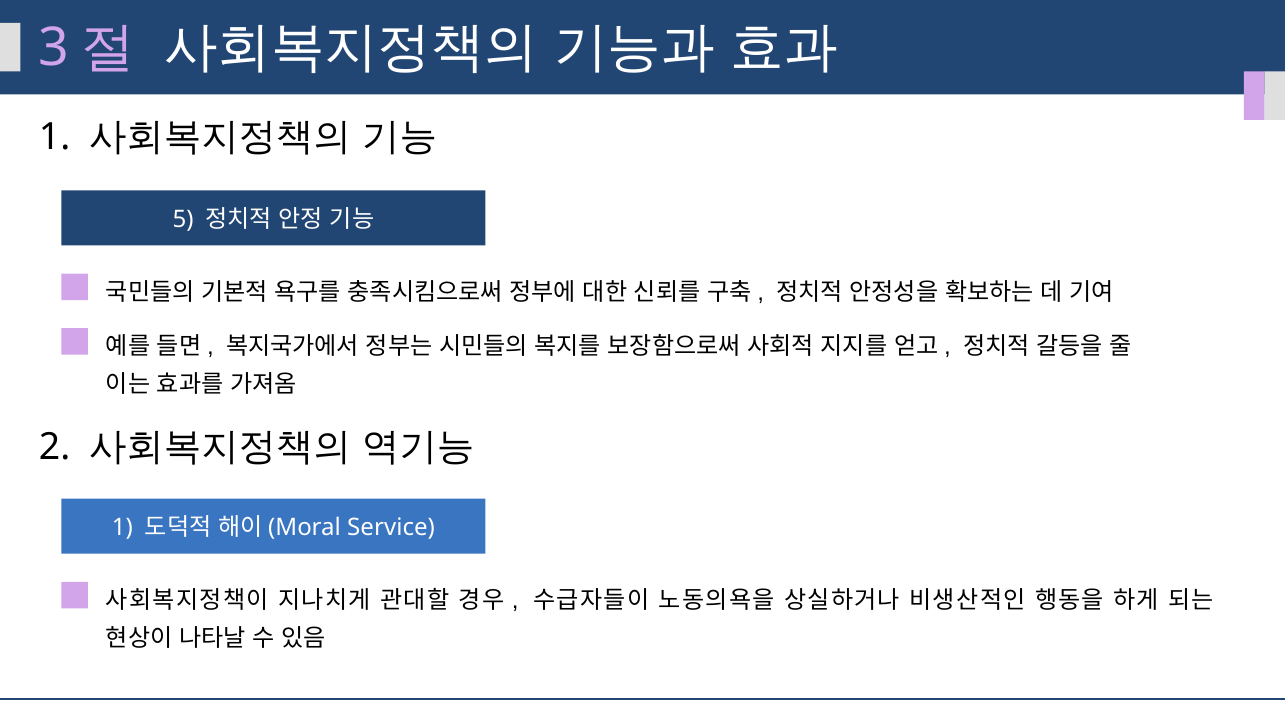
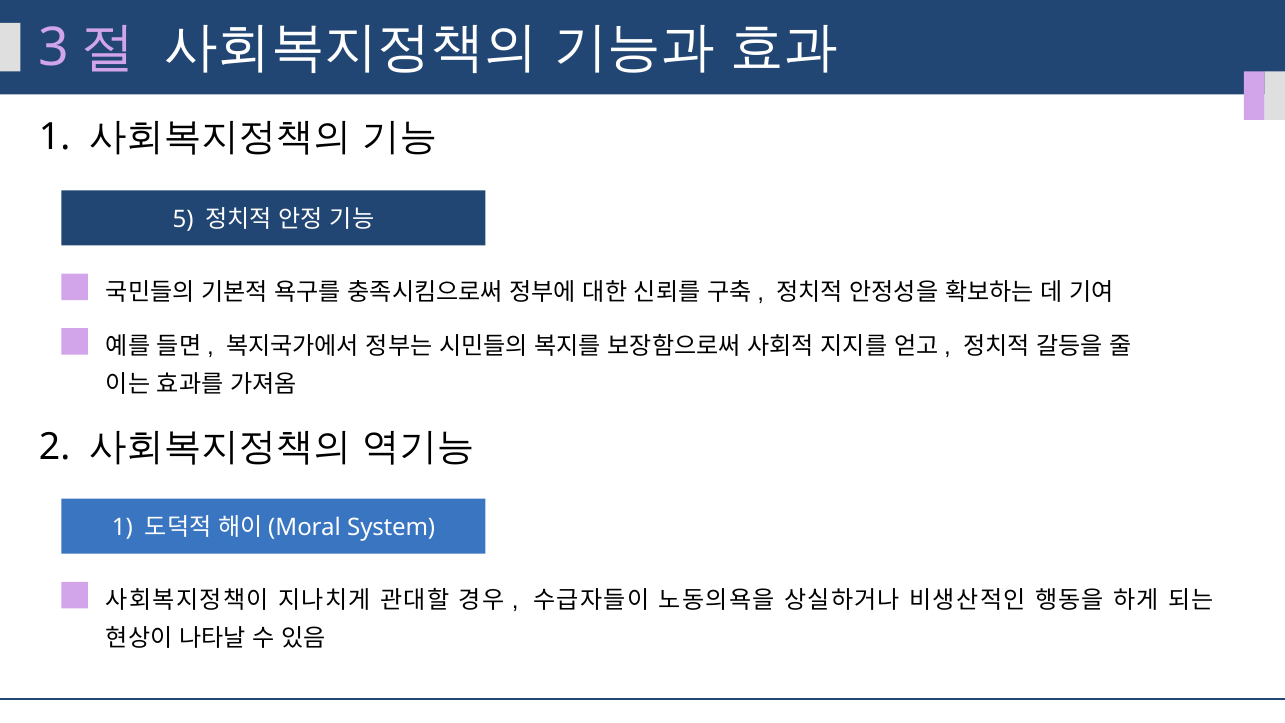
Service: Service -> System (391, 528)
